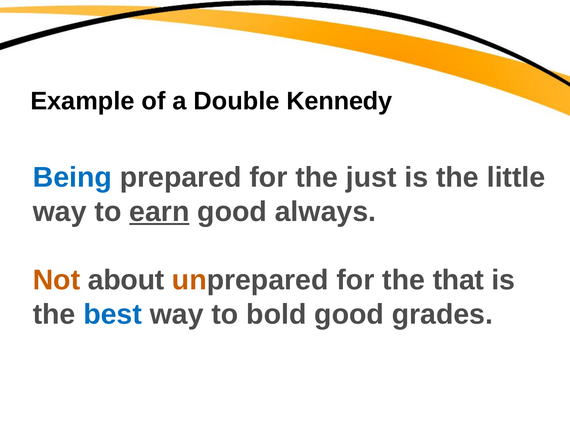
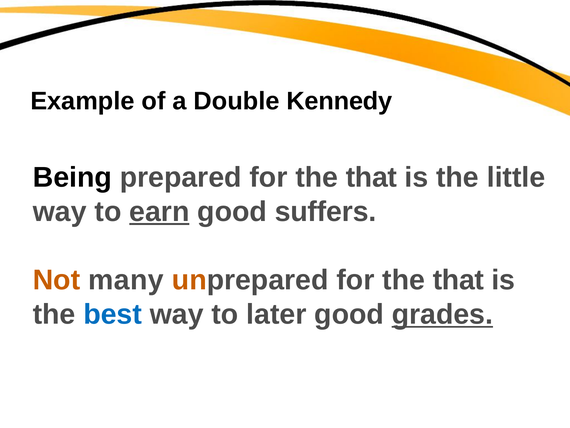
Being colour: blue -> black (72, 177)
prepared for the just: just -> that (371, 177)
always: always -> suffers (326, 211)
about: about -> many (126, 280)
bold: bold -> later (276, 314)
grades underline: none -> present (442, 314)
